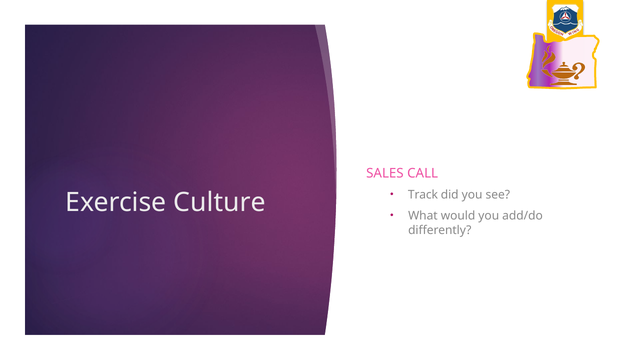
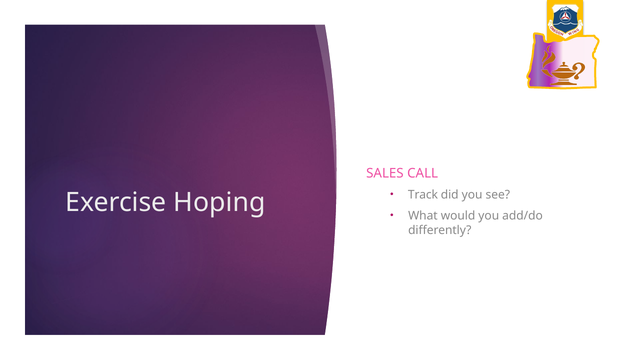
Culture: Culture -> Hoping (220, 202)
